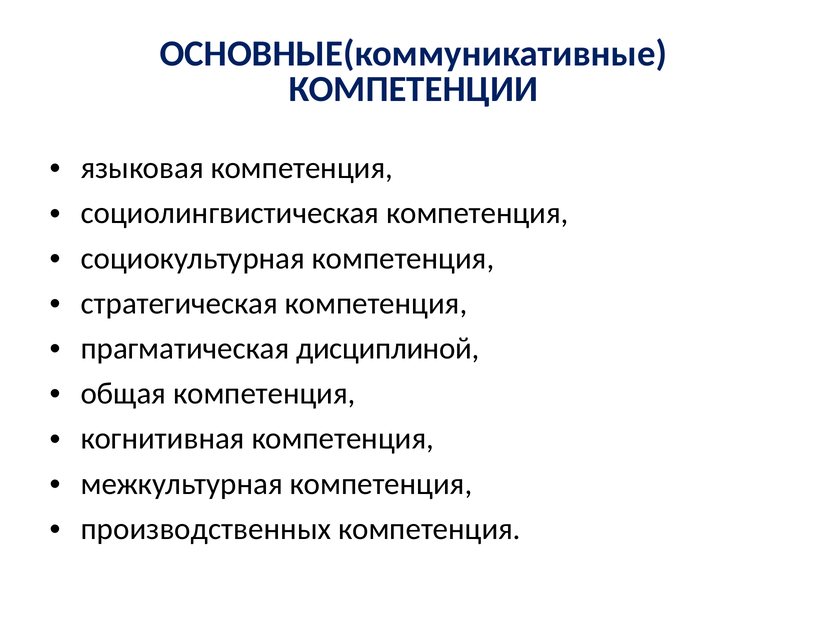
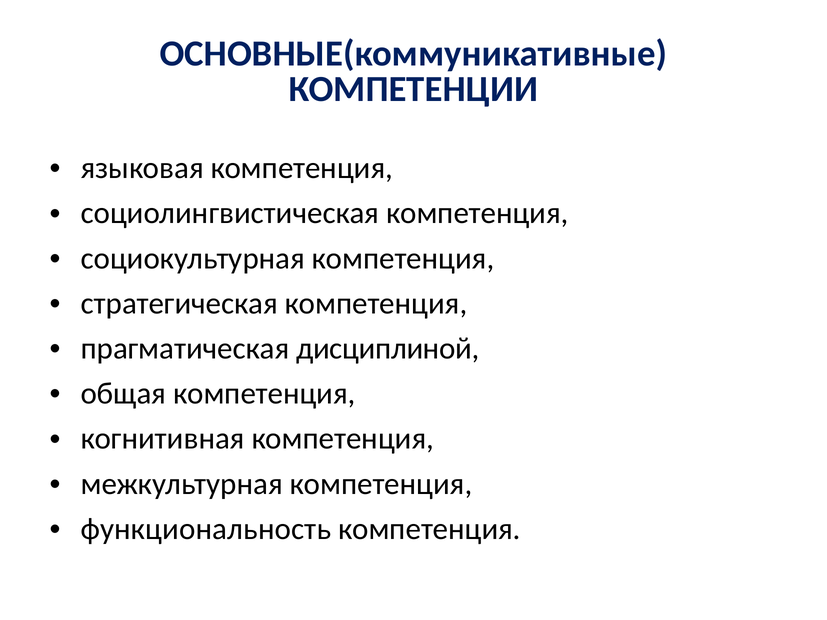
производственных: производственных -> функциональность (206, 529)
